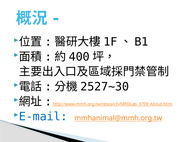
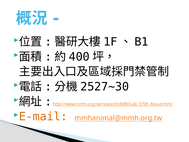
E-mail colour: blue -> orange (43, 116)
